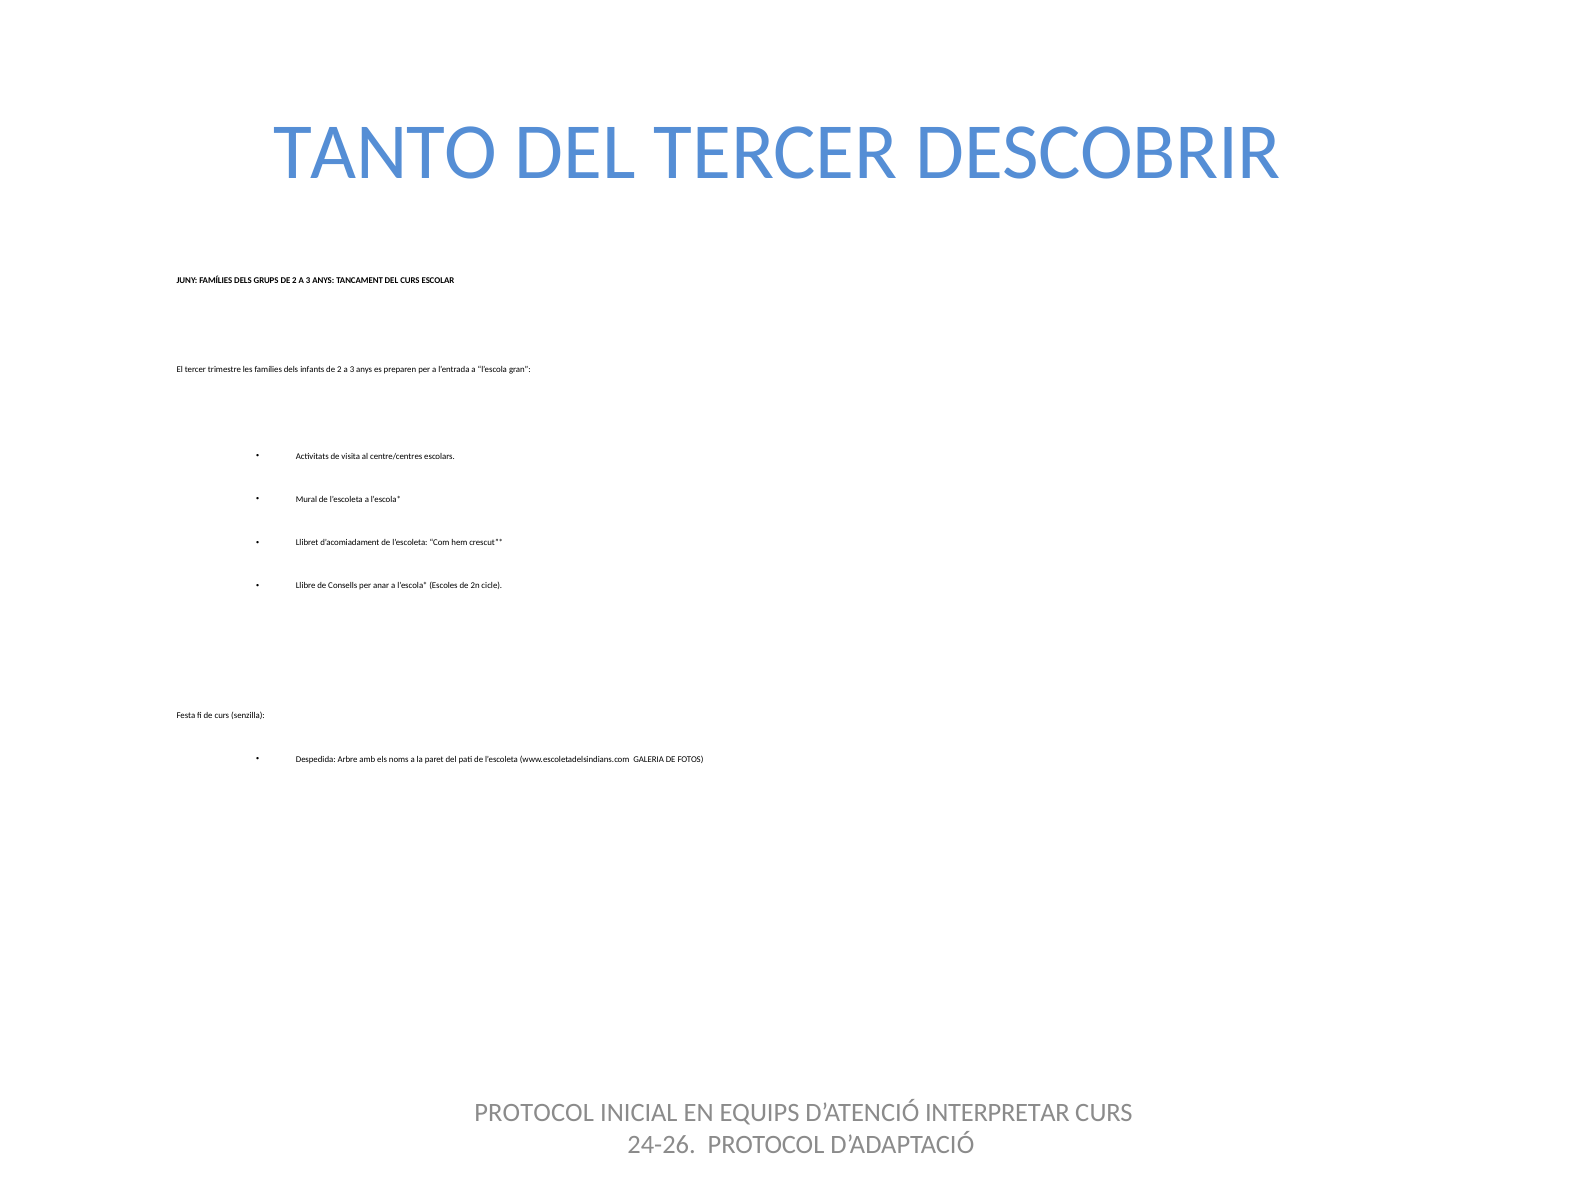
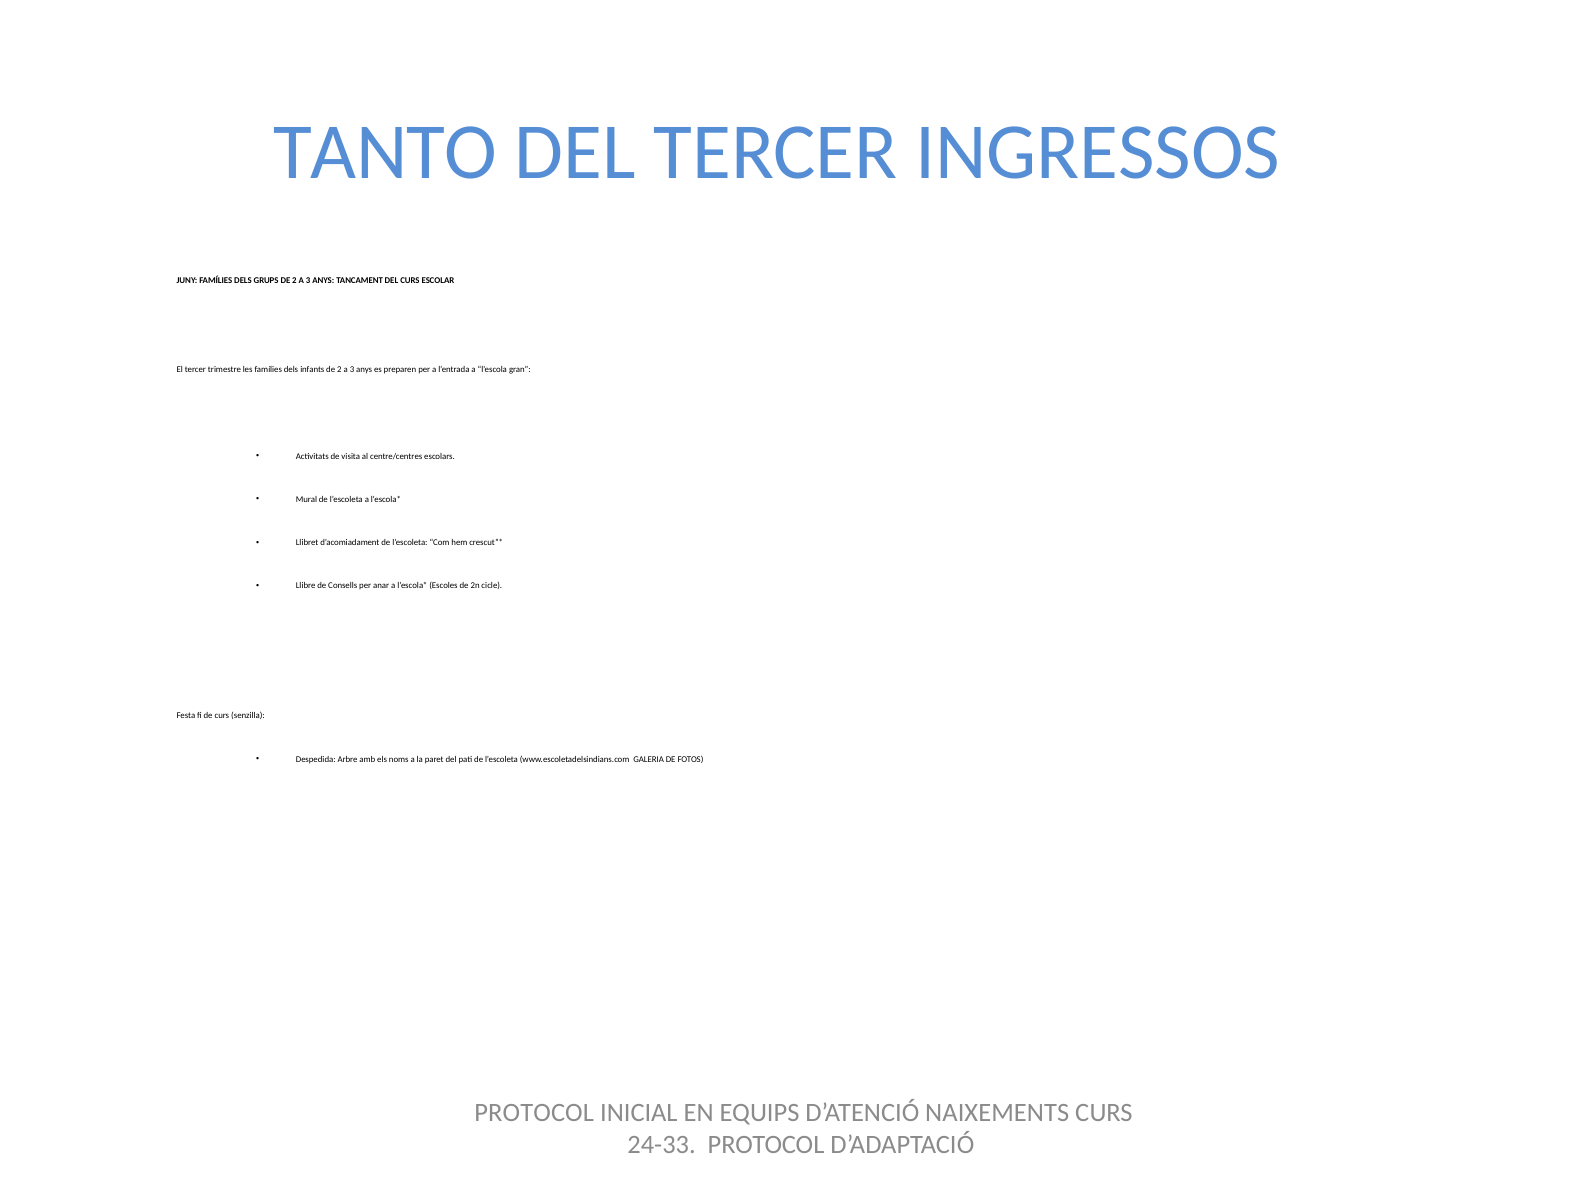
DESCOBRIR: DESCOBRIR -> INGRESSOS (1098, 153)
INTERPRETAR: INTERPRETAR -> NAIXEMENTS (997, 1113)
24-26: 24-26 -> 24-33 (662, 1144)
